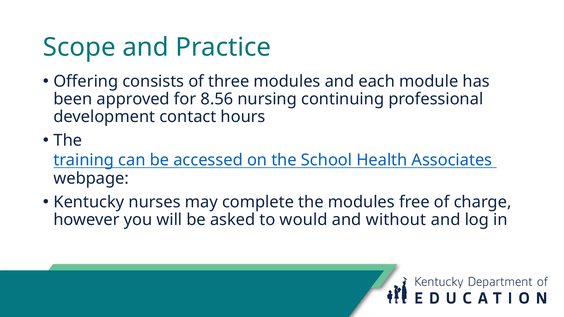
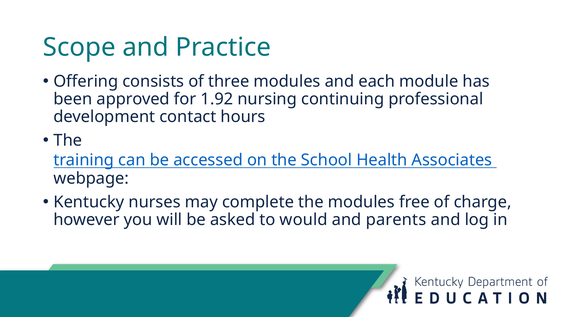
8.56: 8.56 -> 1.92 (217, 99)
without: without -> parents (396, 220)
